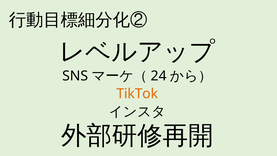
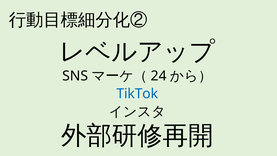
TikTok colour: orange -> blue (137, 94)
